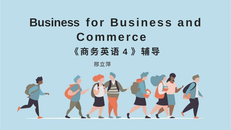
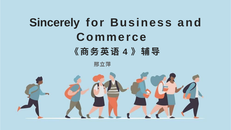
Business: Business -> Sincerely (55, 23)
